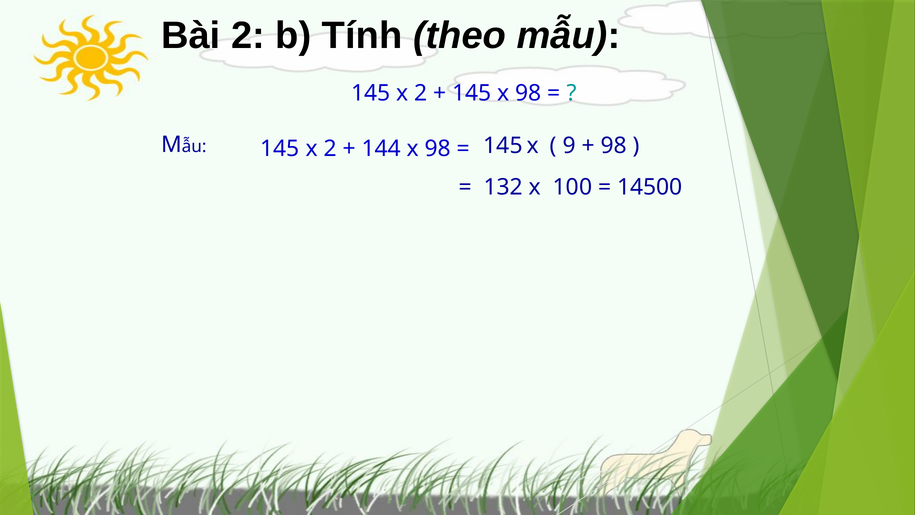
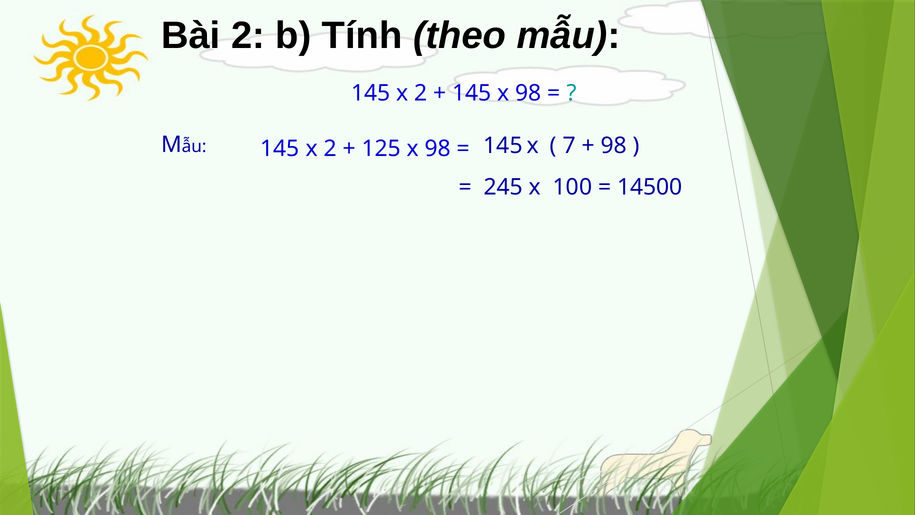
144: 144 -> 125 (381, 149)
9: 9 -> 7 (569, 146)
132: 132 -> 245 (503, 187)
